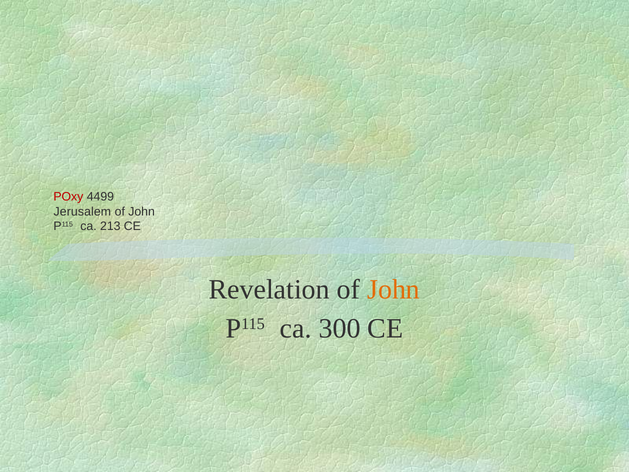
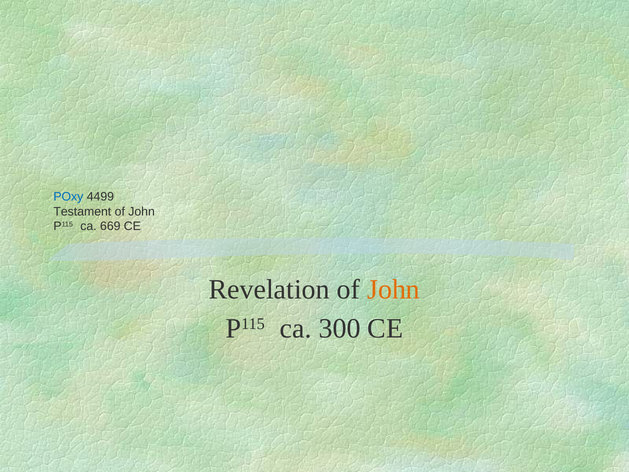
POxy colour: red -> blue (68, 197)
Jerusalem: Jerusalem -> Testament (82, 212)
213: 213 -> 669 (110, 226)
